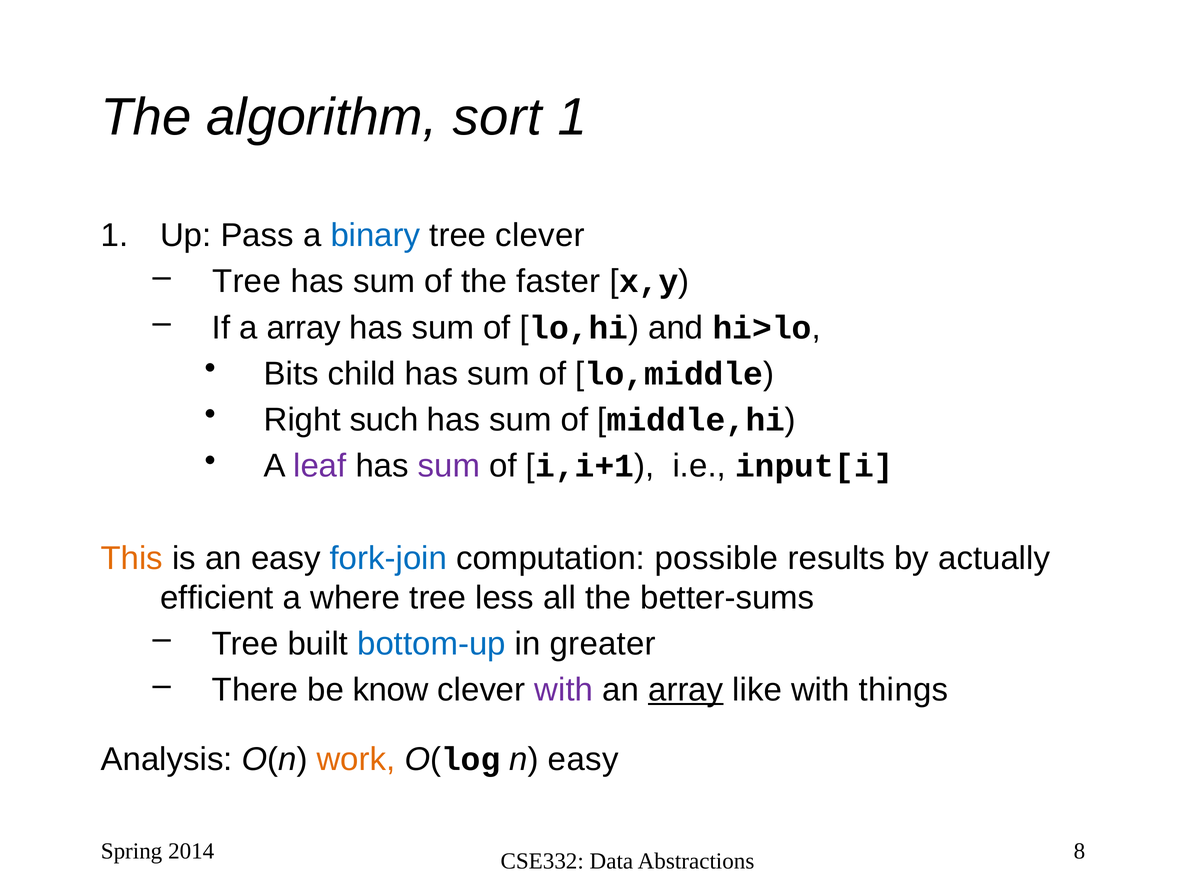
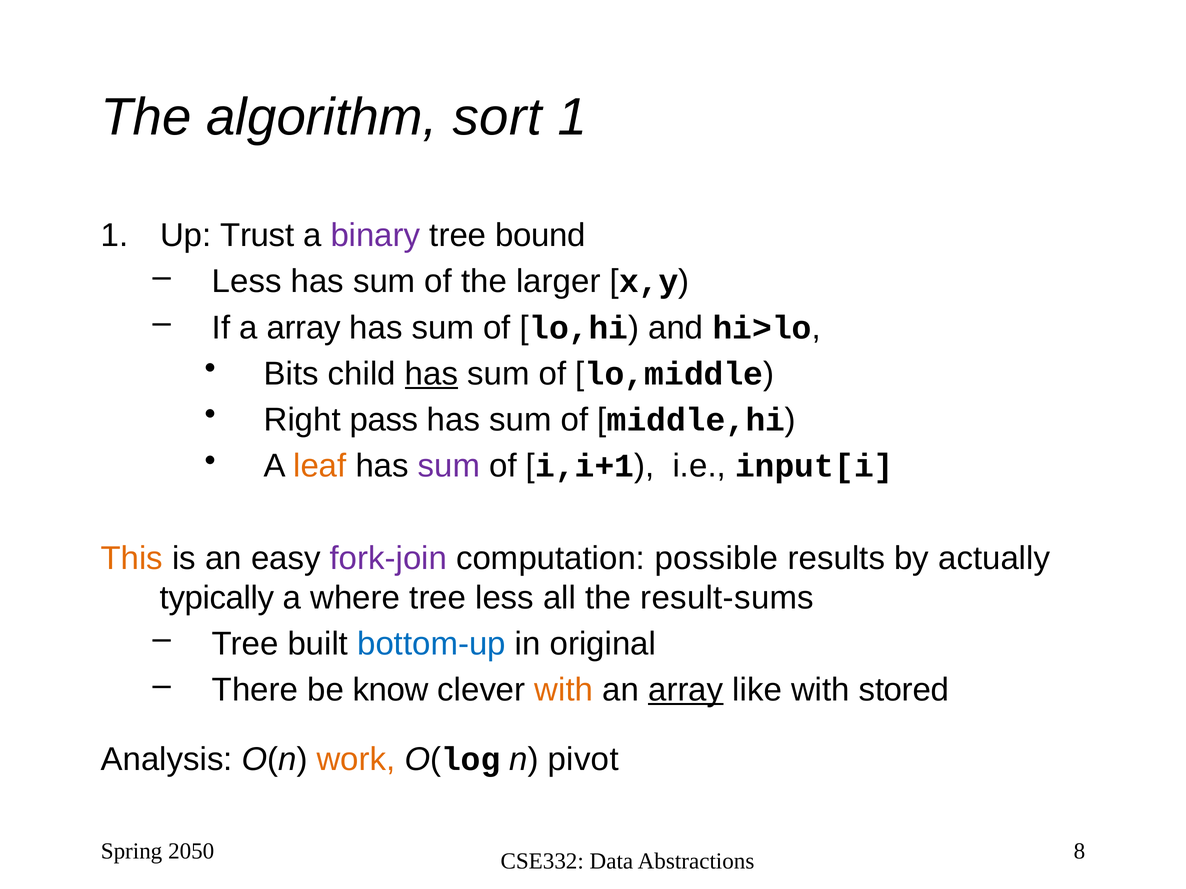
Pass: Pass -> Trust (257, 236)
binary colour: blue -> purple (375, 236)
tree clever: clever -> bound (540, 236)
Tree: Tree -> Less (247, 282)
faster: faster -> larger (558, 282)
has underline: none -> present (431, 374)
such: such -> pass (384, 420)
leaf colour: purple -> orange (320, 466)
fork-join colour: blue -> purple (388, 559)
efficient: efficient -> typically (217, 598)
better-sums: better-sums -> result-sums (727, 598)
greater: greater -> original (603, 644)
with colour: purple -> orange (564, 690)
things: things -> stored (904, 690)
n easy: easy -> pivot (583, 760)
2014: 2014 -> 2050 (191, 852)
